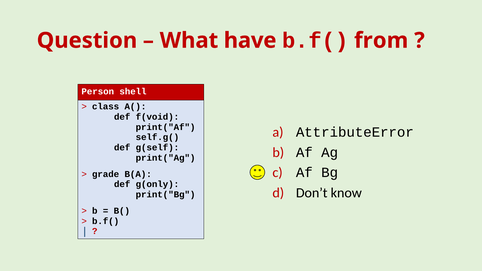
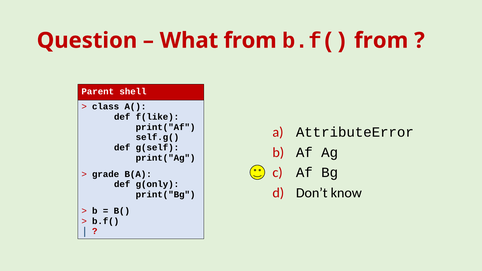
What have: have -> from (250, 40)
Person: Person -> Parent (98, 92)
f(void: f(void -> f(like (157, 117)
